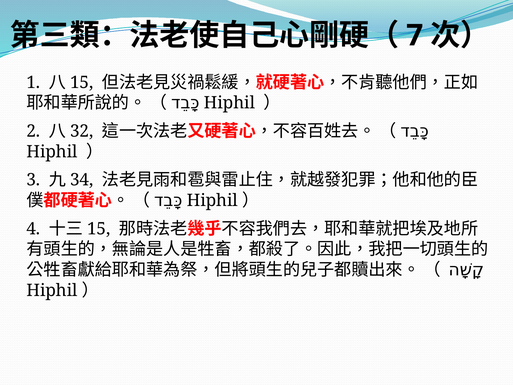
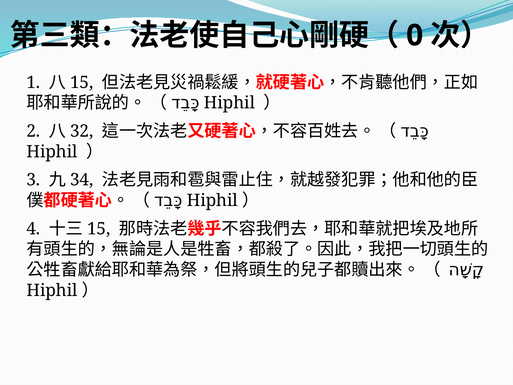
7: 7 -> 0 (415, 35)
